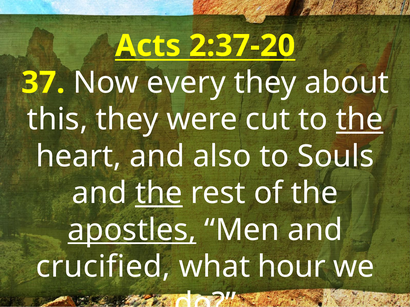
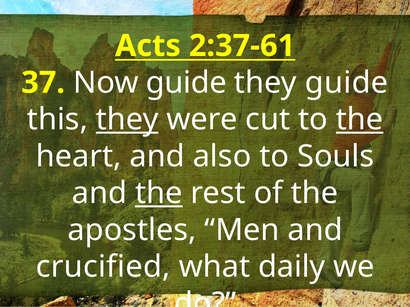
2:37-20: 2:37-20 -> 2:37-61 (242, 46)
Now every: every -> guide (186, 83)
they about: about -> guide (347, 83)
they underline: none -> present (127, 120)
apostles underline: present -> none (132, 230)
hour: hour -> daily (292, 267)
